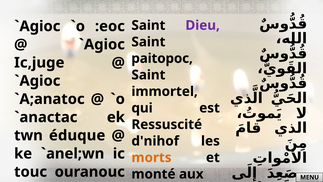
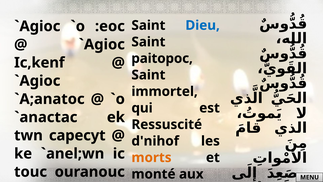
Dieu colour: purple -> blue (203, 25)
Ic,juge: Ic,juge -> Ic,kenf (39, 63)
éduque: éduque -> capecyt (77, 135)
